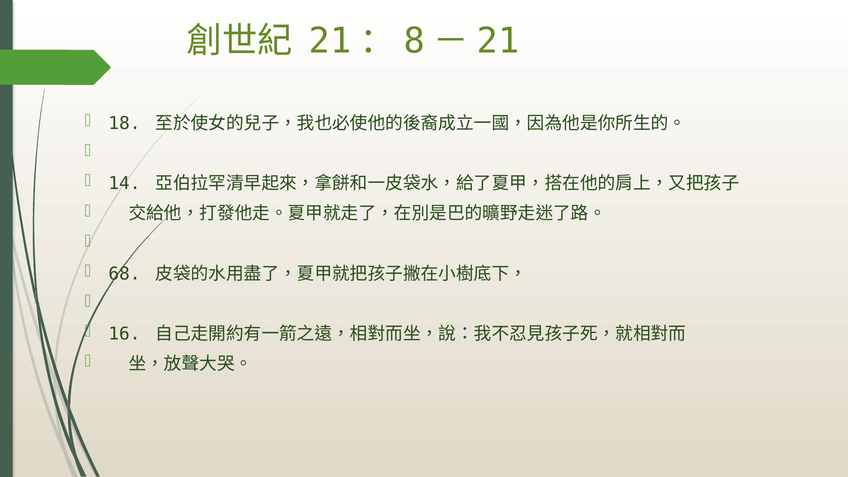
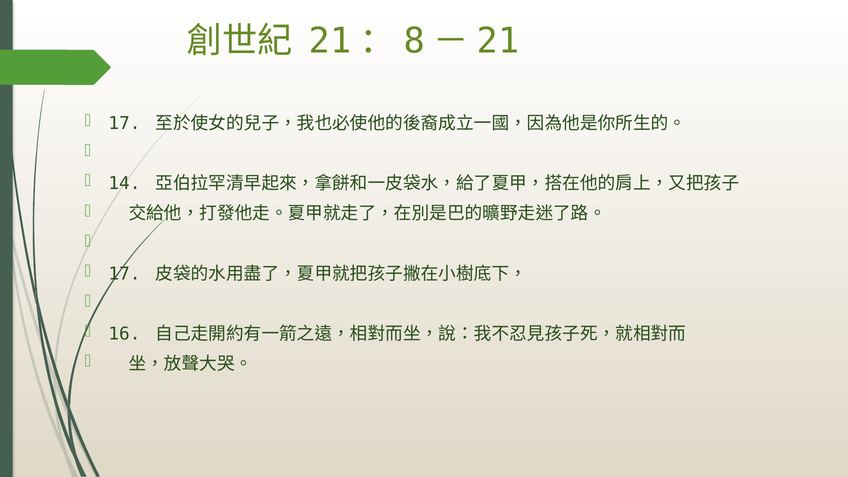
18: 18 -> 17 (124, 123)
68: 68 -> 17 (124, 274)
